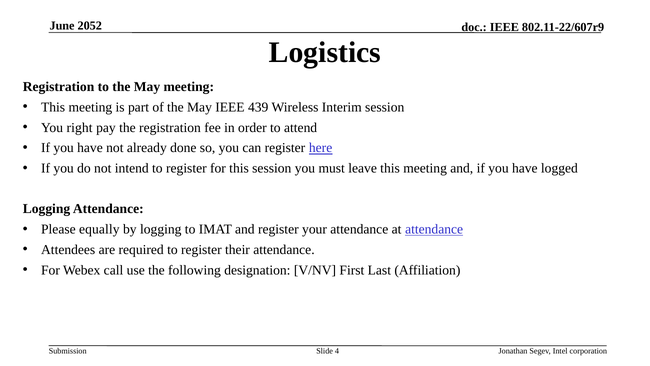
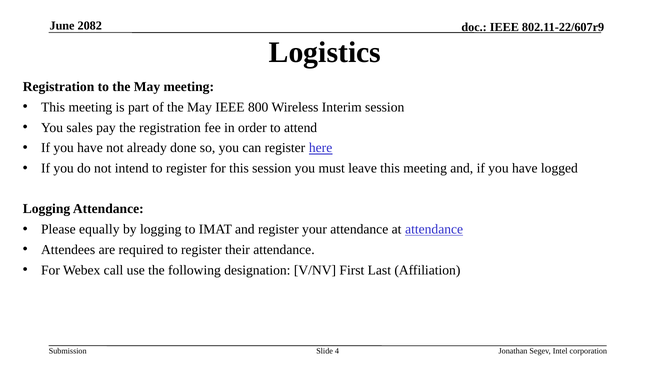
2052: 2052 -> 2082 (90, 26)
439: 439 -> 800 (258, 107)
right: right -> sales (80, 127)
